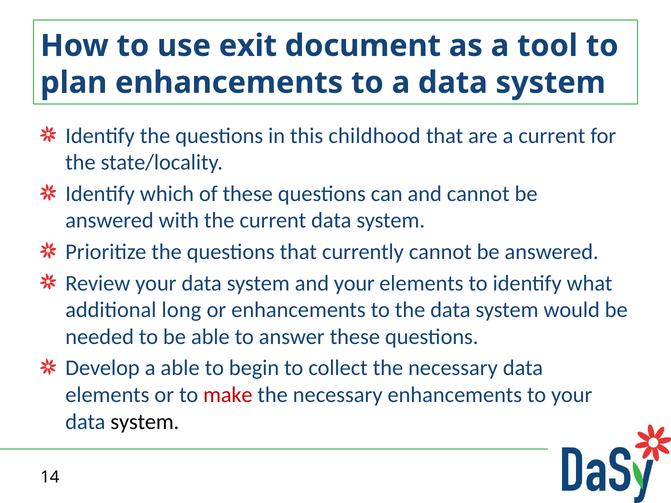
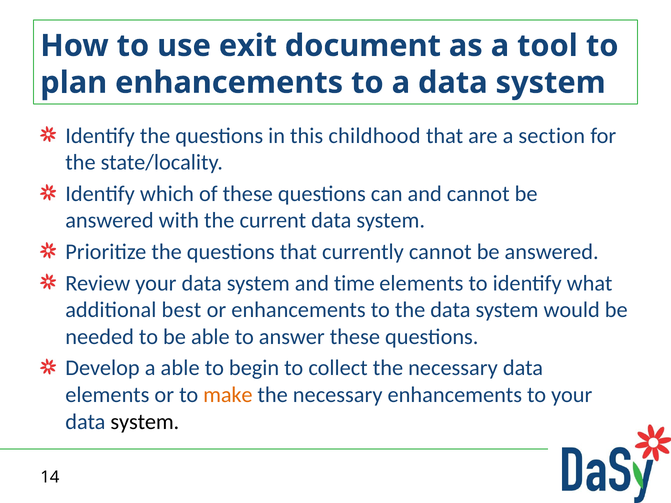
a current: current -> section (552, 136)
and your: your -> time (354, 283)
long: long -> best (181, 310)
make colour: red -> orange (228, 395)
